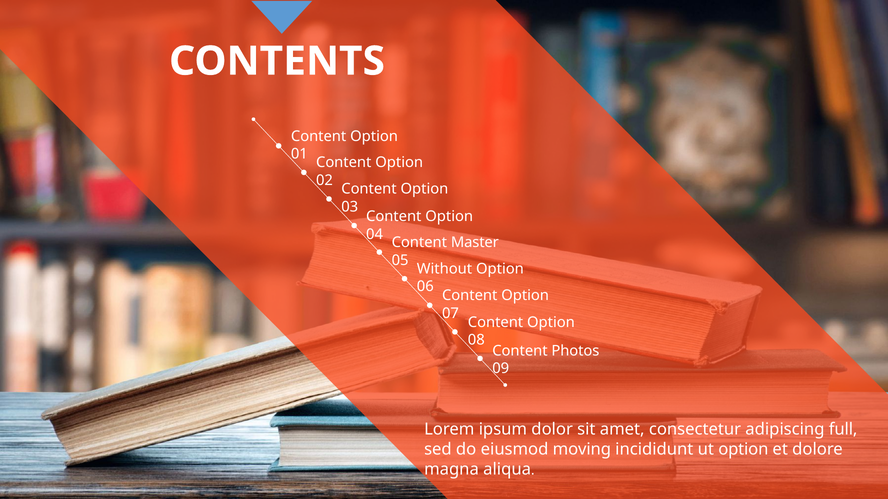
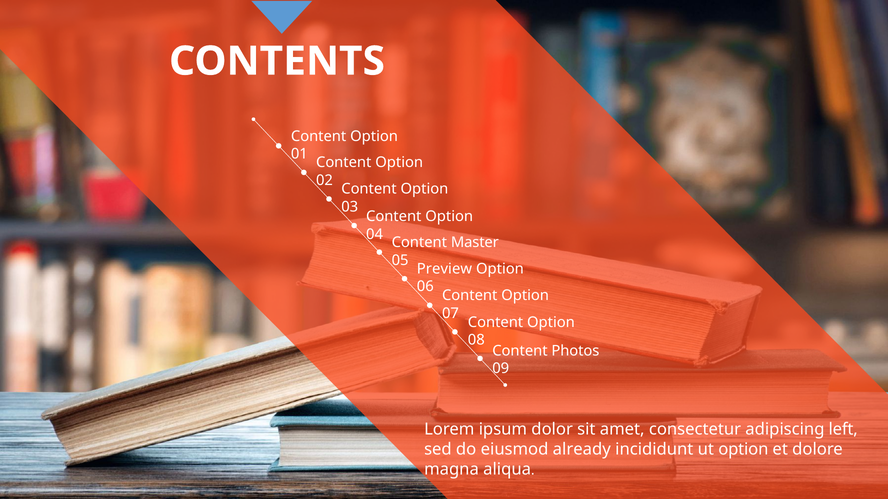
Without: Without -> Preview (444, 269)
full: full -> left (843, 430)
moving: moving -> already (582, 450)
